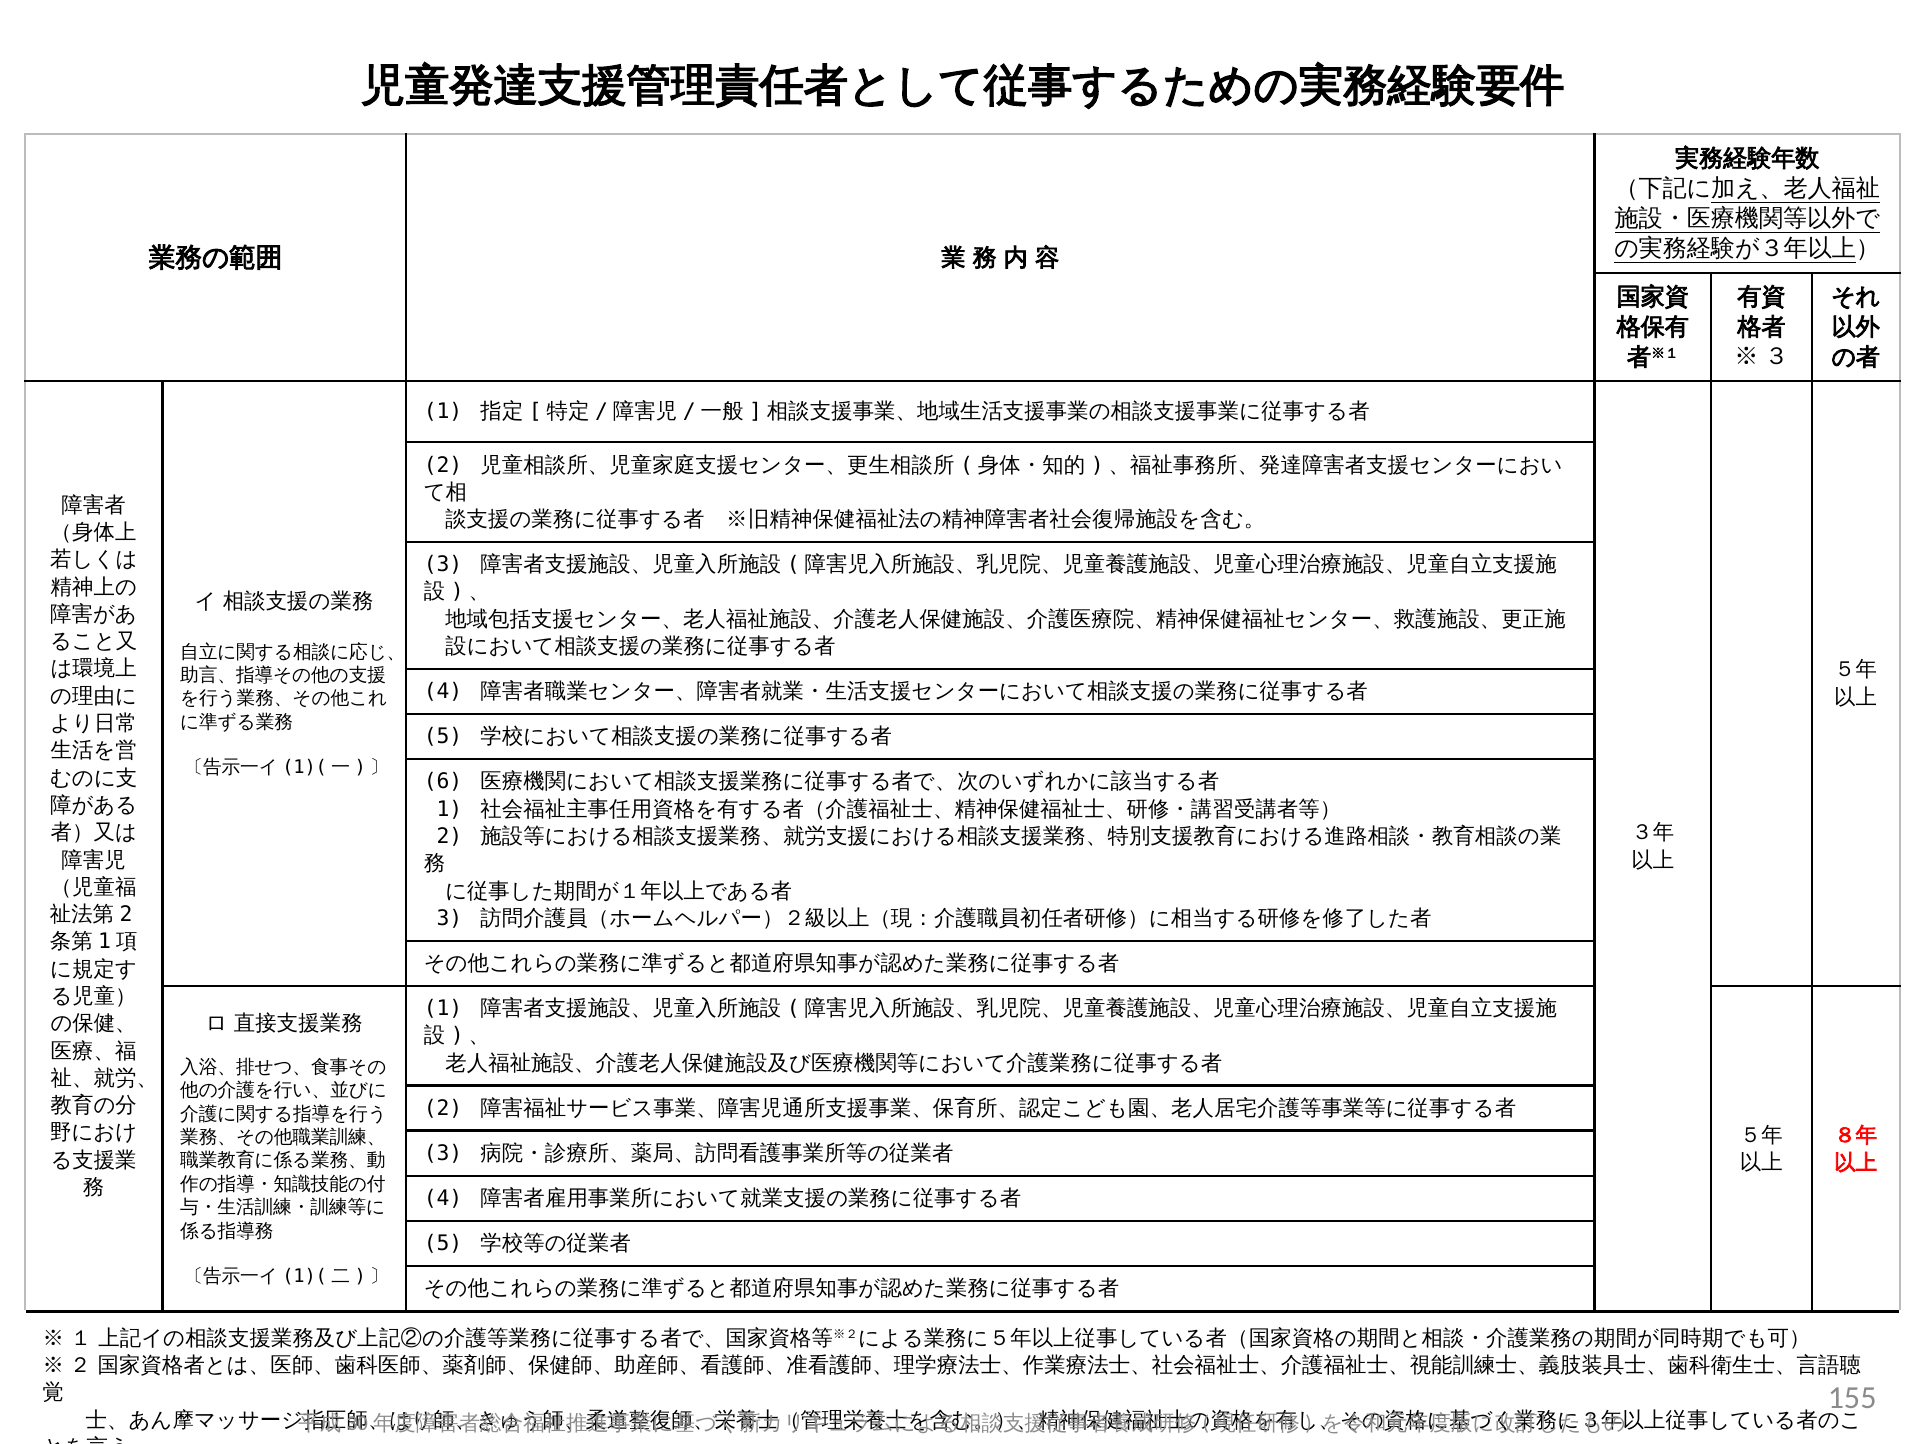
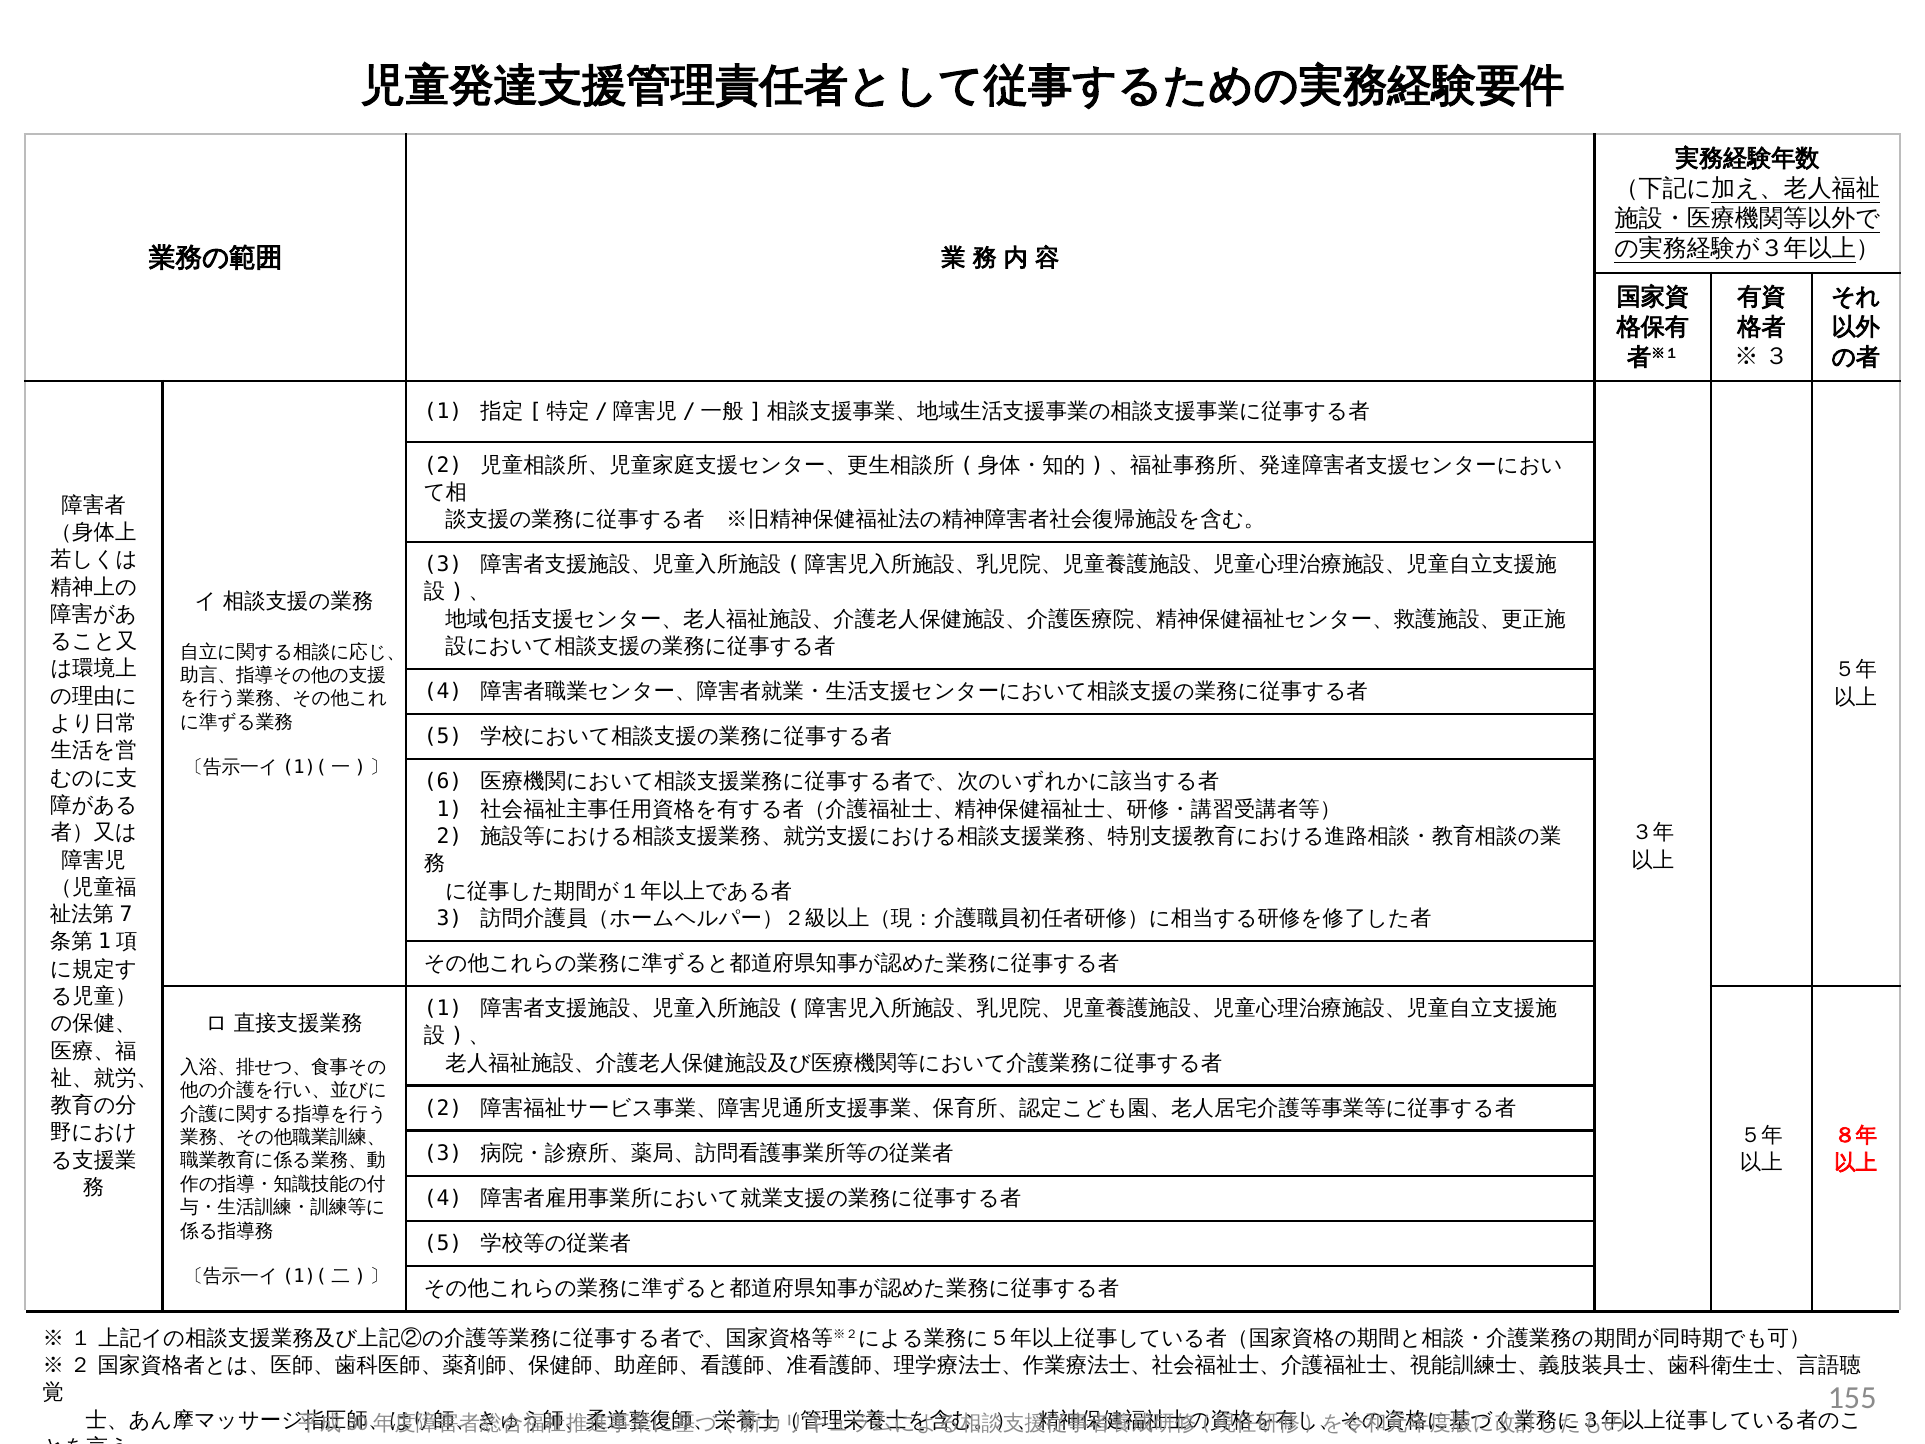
2: 2 -> 7 (126, 914)
